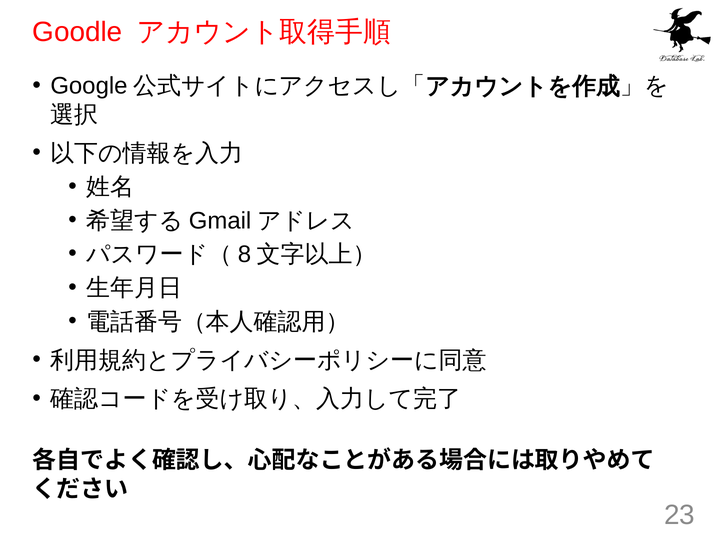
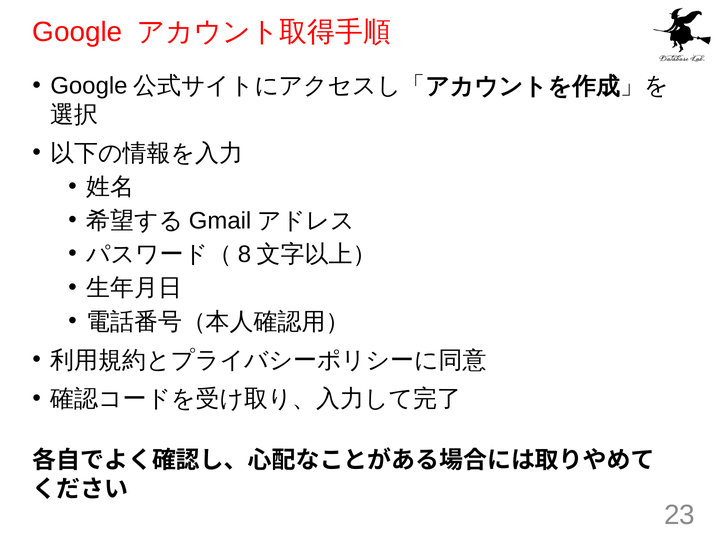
Goodle: Goodle -> Google (77, 32)
